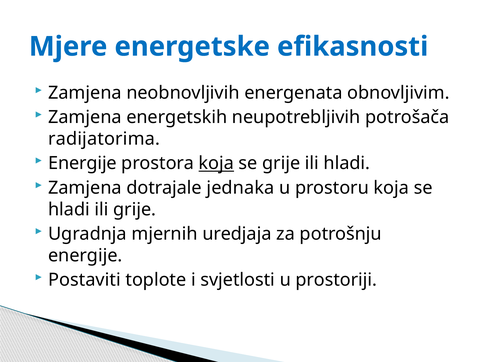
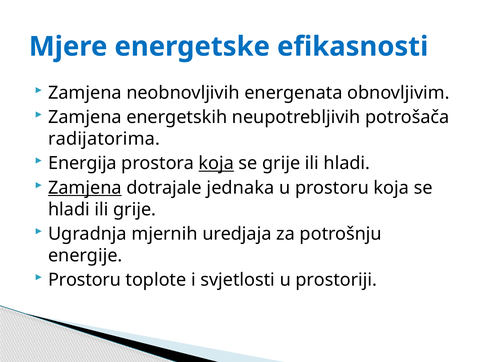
Energije: Energije -> Energija (82, 163)
Zamjena underline: none -> present (85, 187)
Postaviti: Postaviti -> Prostoru (85, 280)
